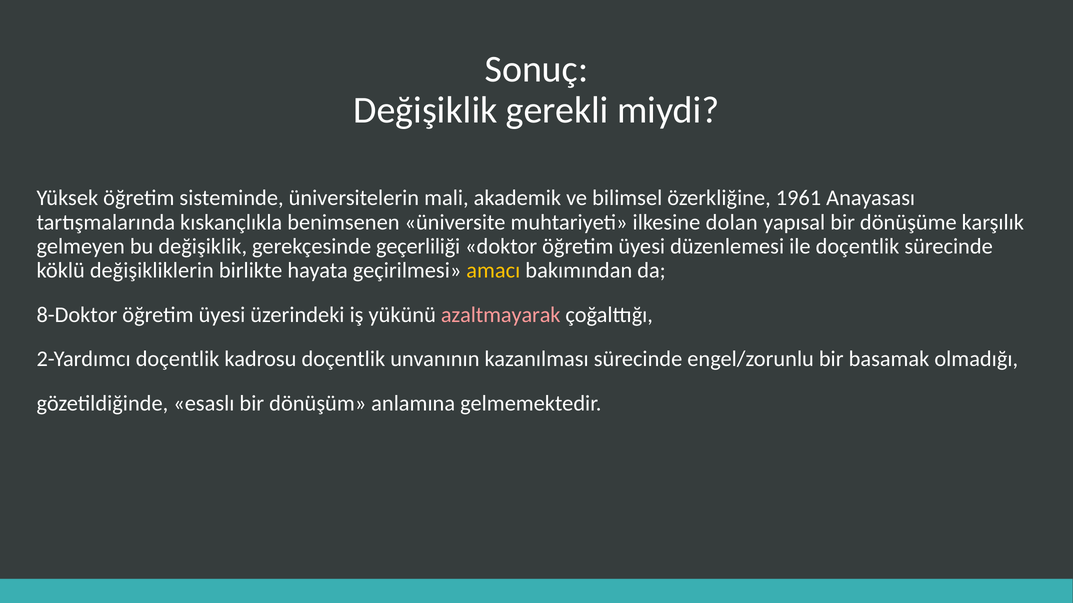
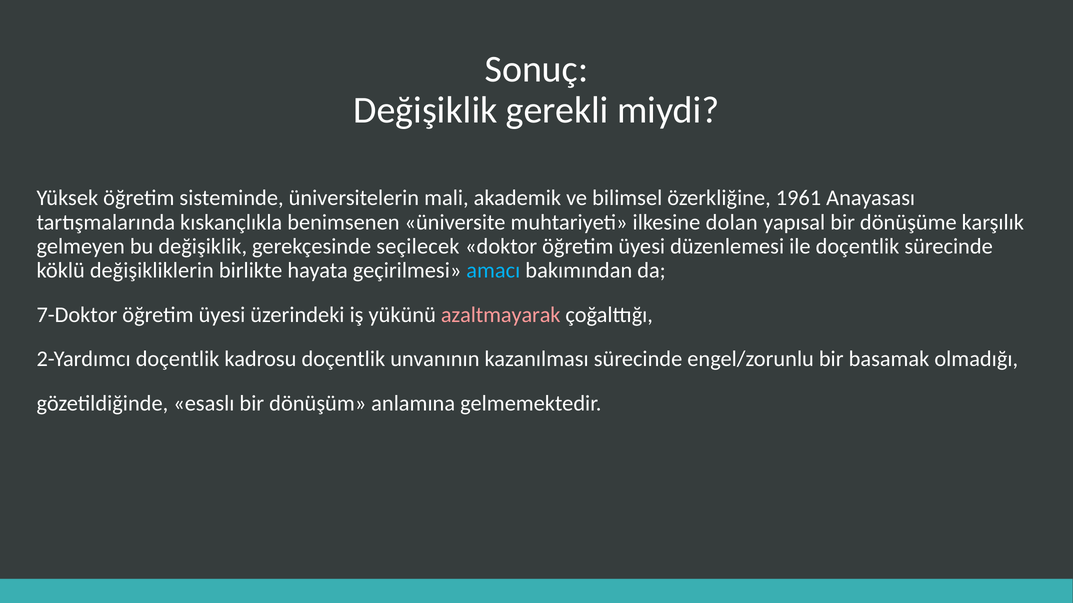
geçerliliği: geçerliliği -> seçilecek (418, 247)
amacı colour: yellow -> light blue (493, 271)
8-Doktor: 8-Doktor -> 7-Doktor (77, 315)
